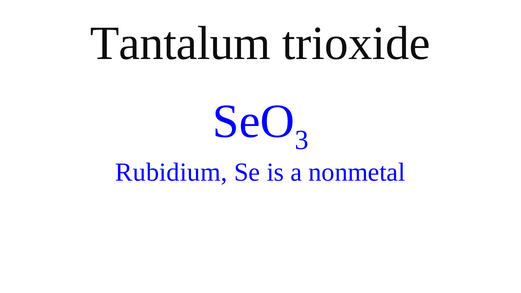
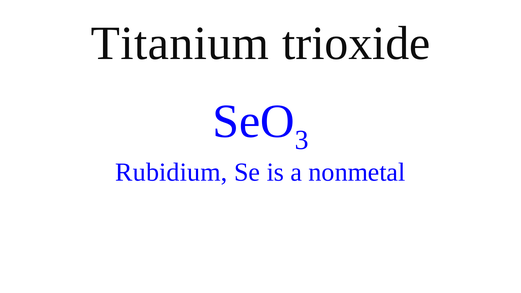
Tantalum: Tantalum -> Titanium (180, 43)
